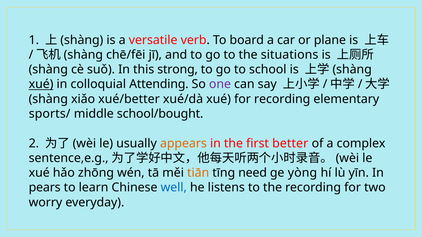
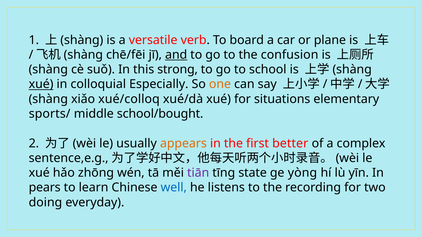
and underline: none -> present (176, 55)
situations: situations -> confusion (290, 55)
Attending: Attending -> Especially (159, 84)
one colour: purple -> orange (220, 84)
xué/better: xué/better -> xué/colloq (129, 99)
for recording: recording -> situations (282, 99)
tiān colour: orange -> purple (198, 173)
need: need -> state (253, 173)
worry: worry -> doing (45, 203)
